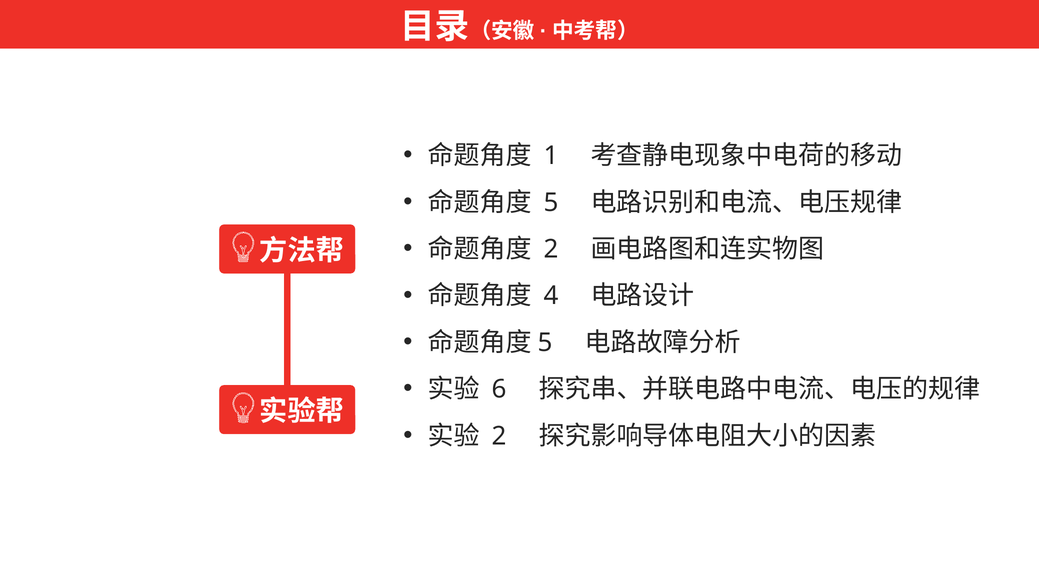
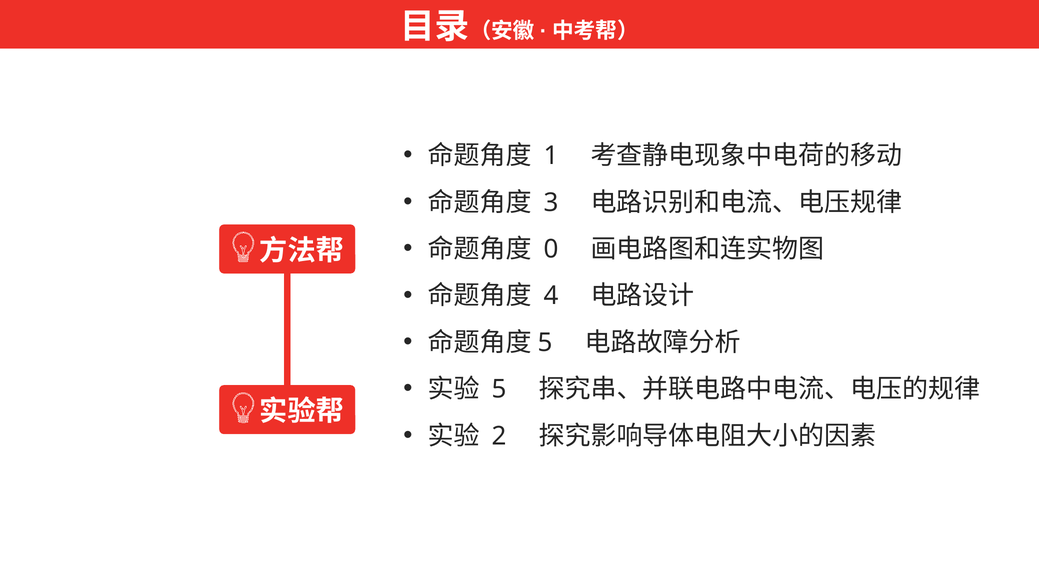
5: 5 -> 3 (551, 203)
2: 2 -> 0 (551, 249)
6: 6 -> 5 (499, 390)
